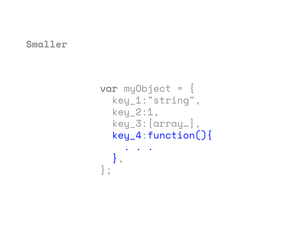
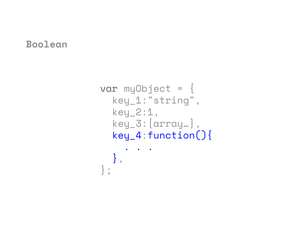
Smaller: Smaller -> Boolean (47, 44)
